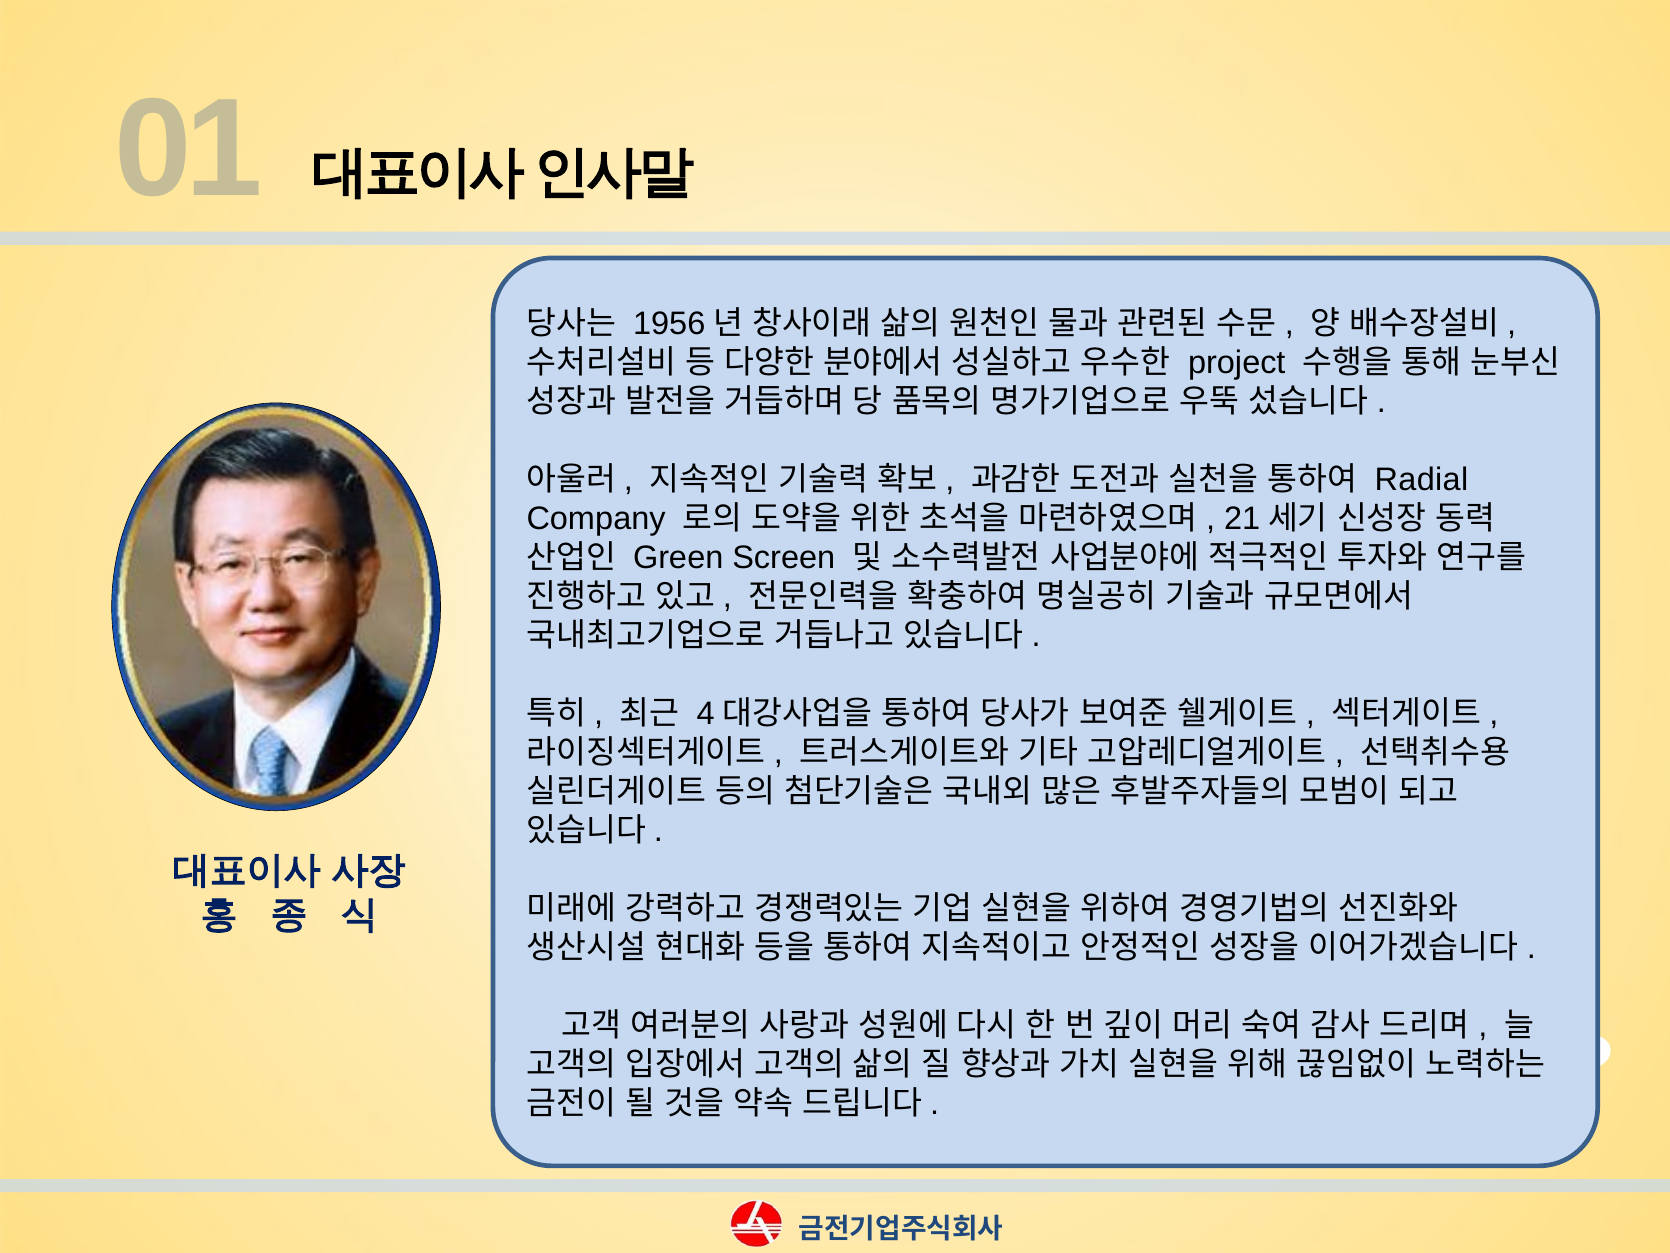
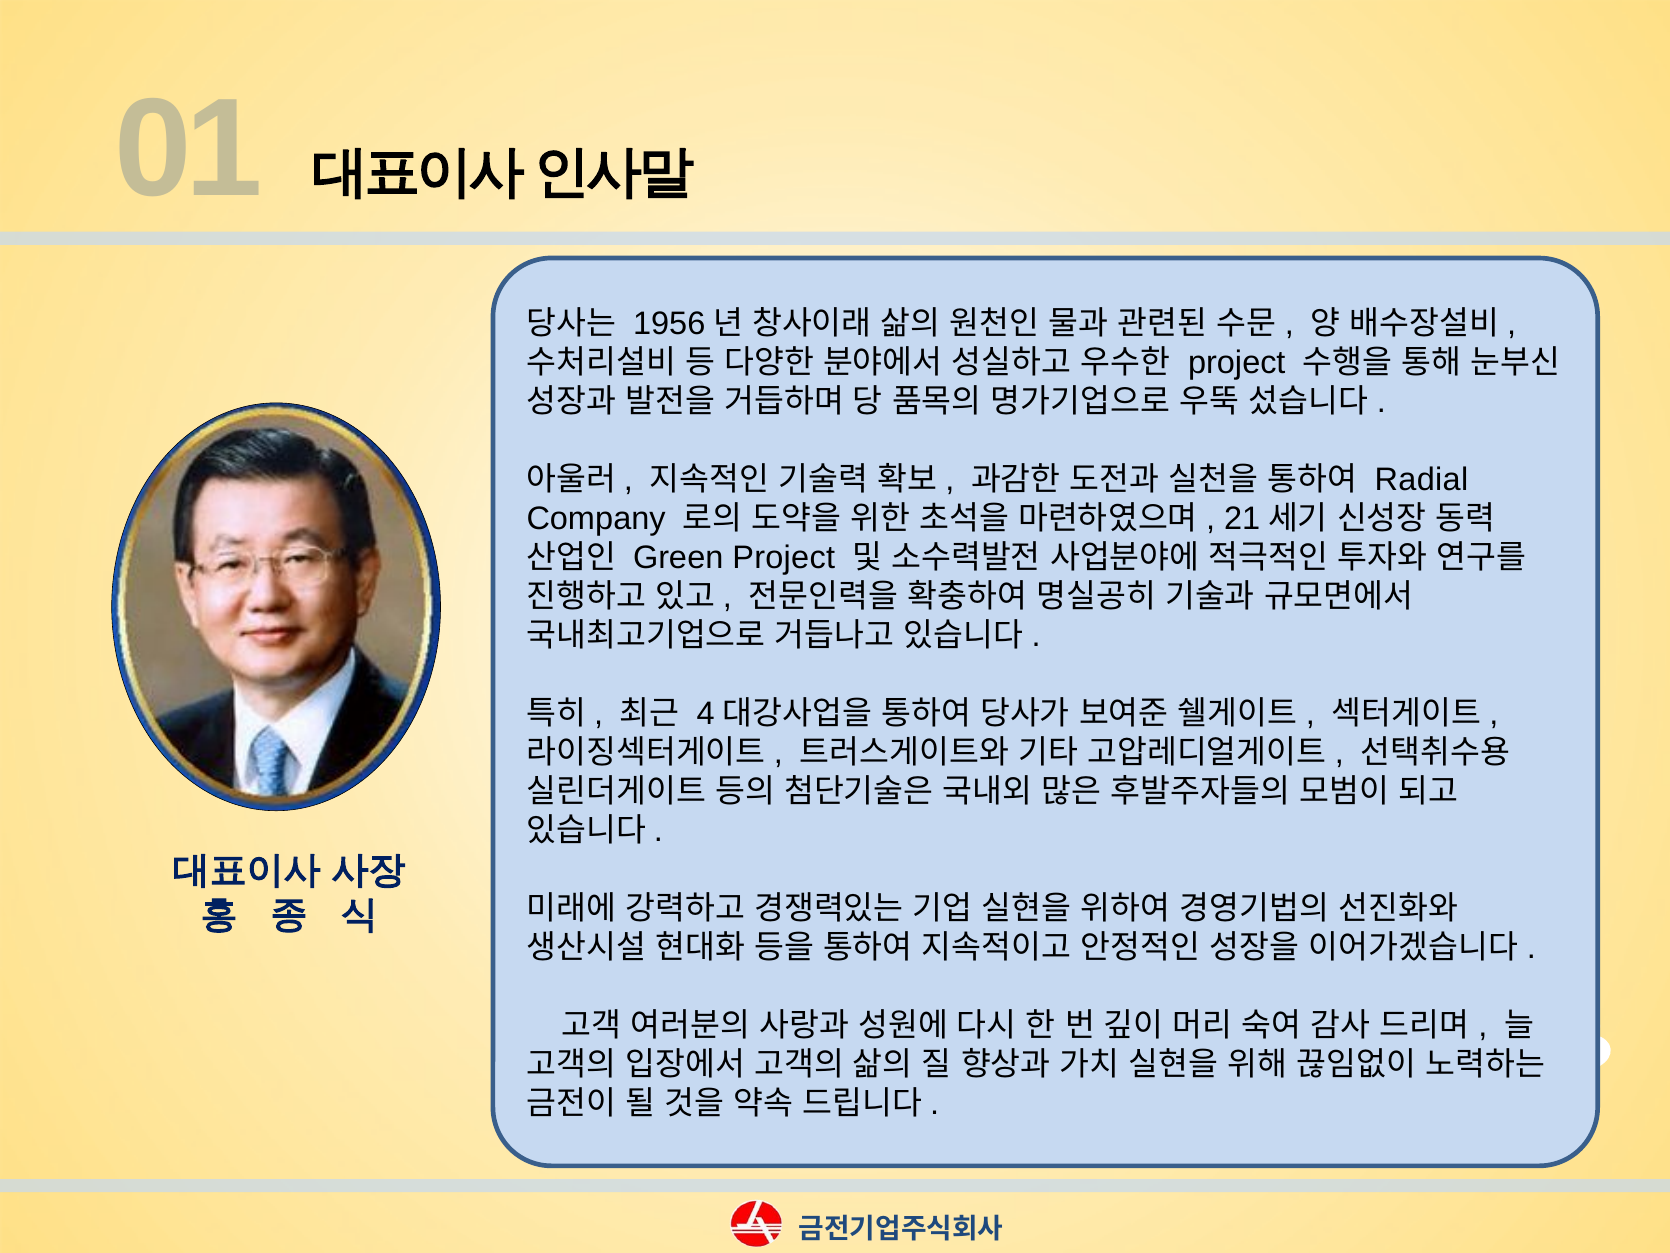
Green Screen: Screen -> Project (784, 558)
